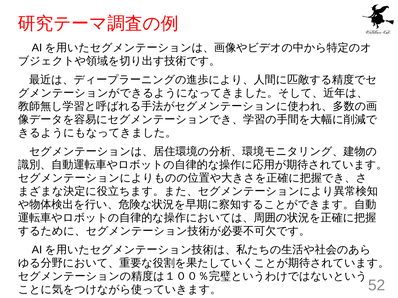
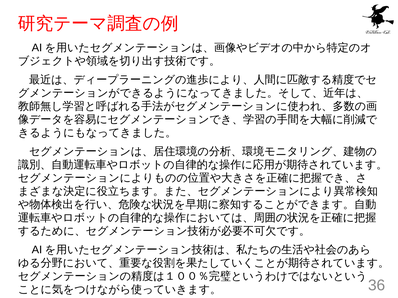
52: 52 -> 36 (377, 286)
